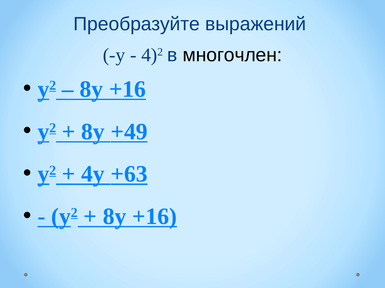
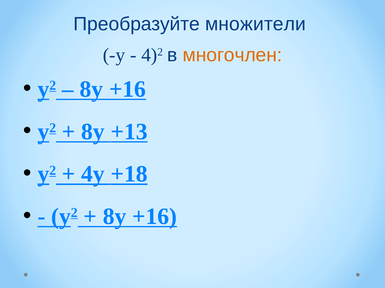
выражений: выражений -> множители (256, 24)
многочлен colour: black -> orange (232, 55)
+49: +49 -> +13 (129, 132)
+63: +63 -> +18 (129, 174)
